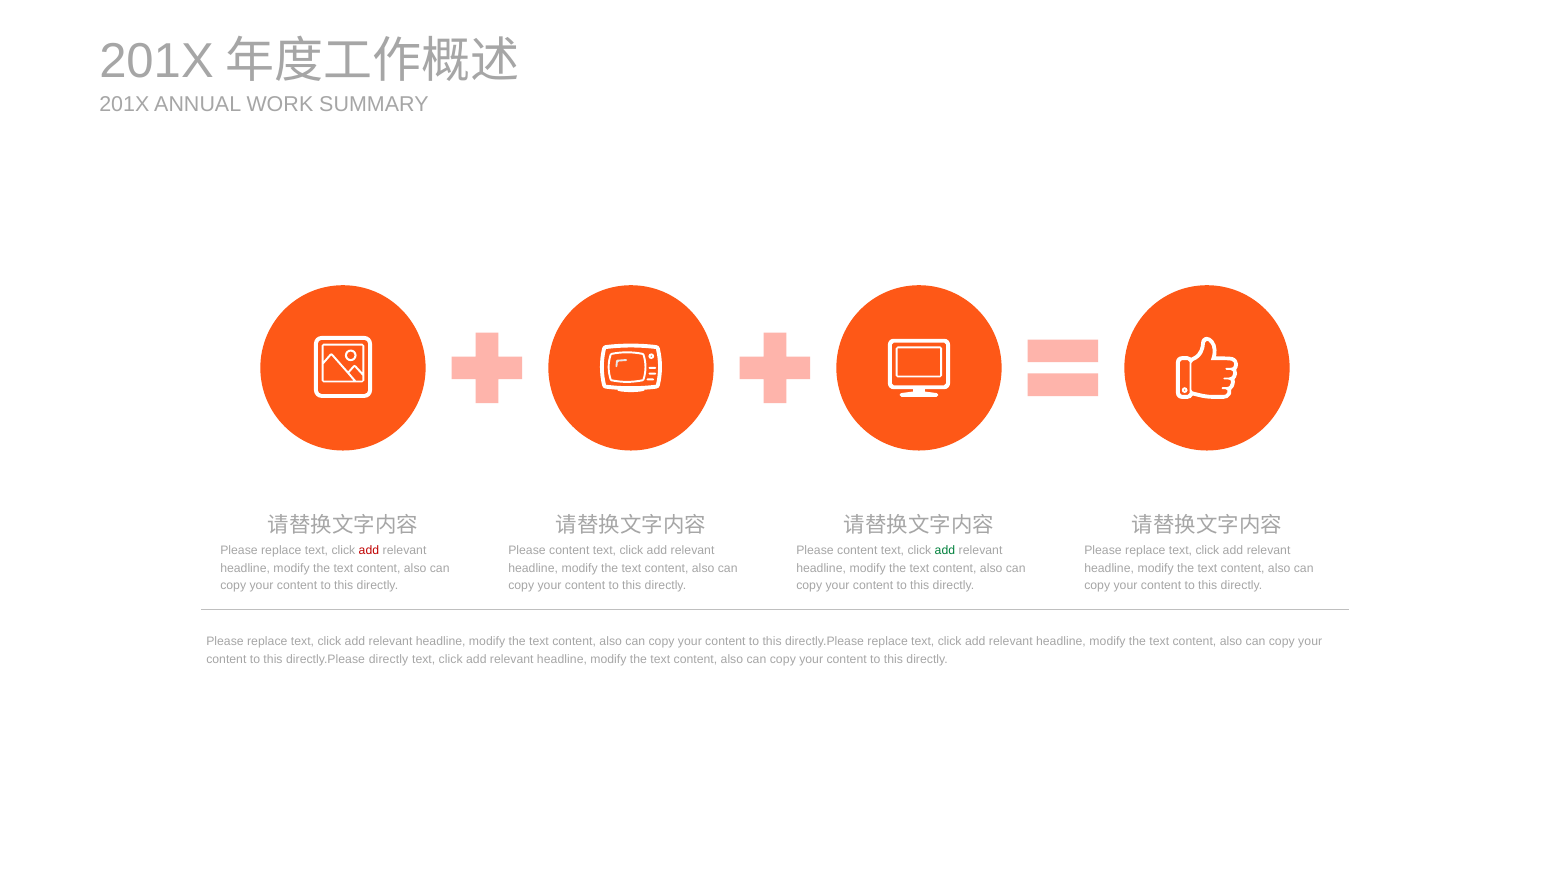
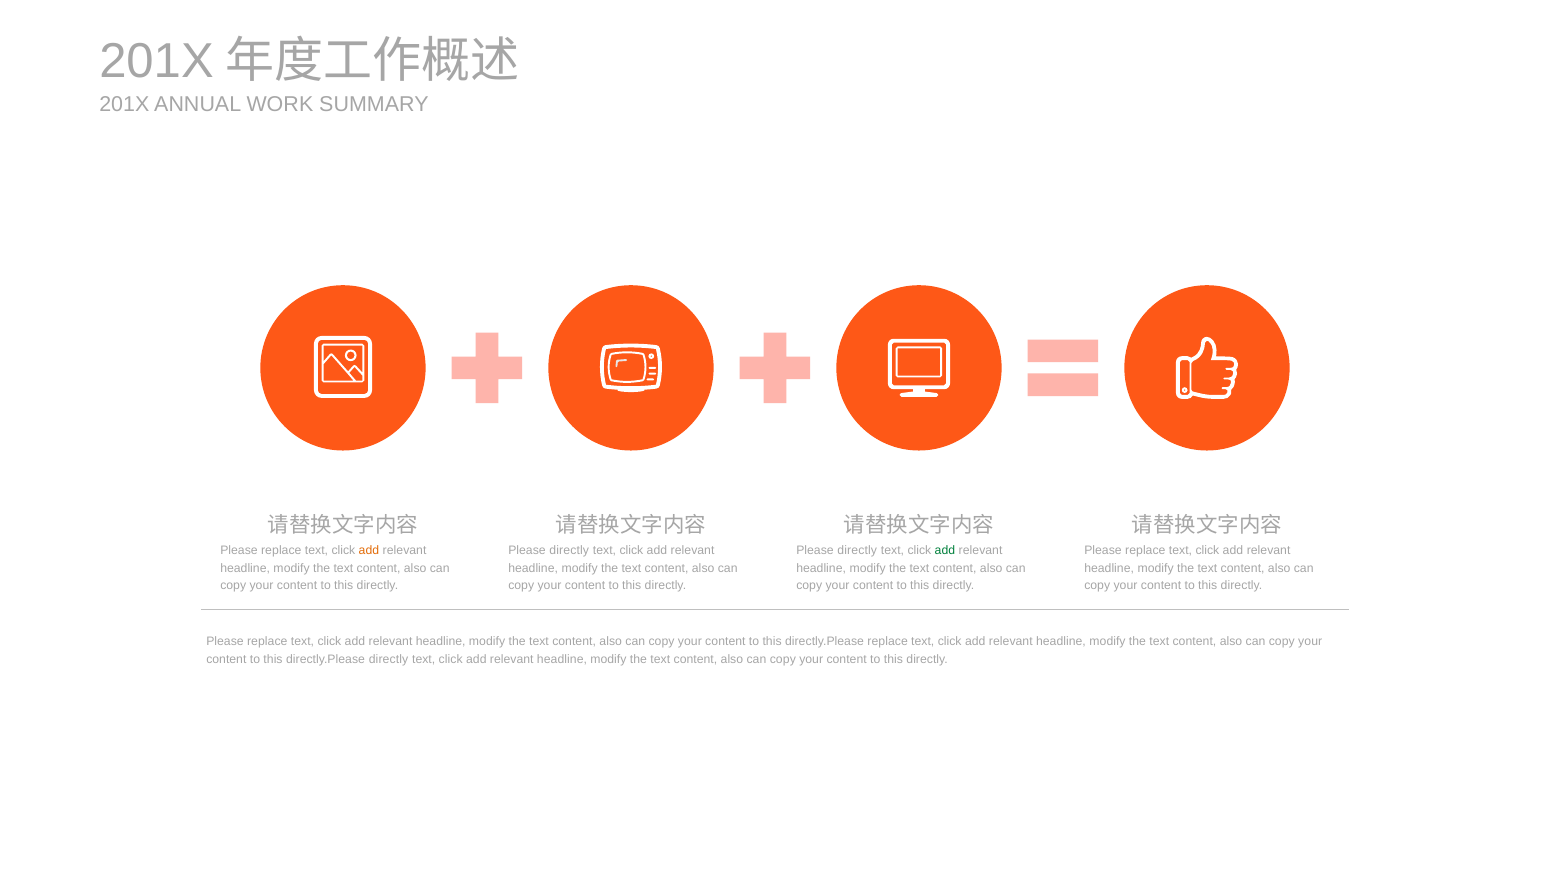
add colour: red -> orange (369, 550)
content: content -> directly (569, 550)
content: content -> directly (857, 550)
